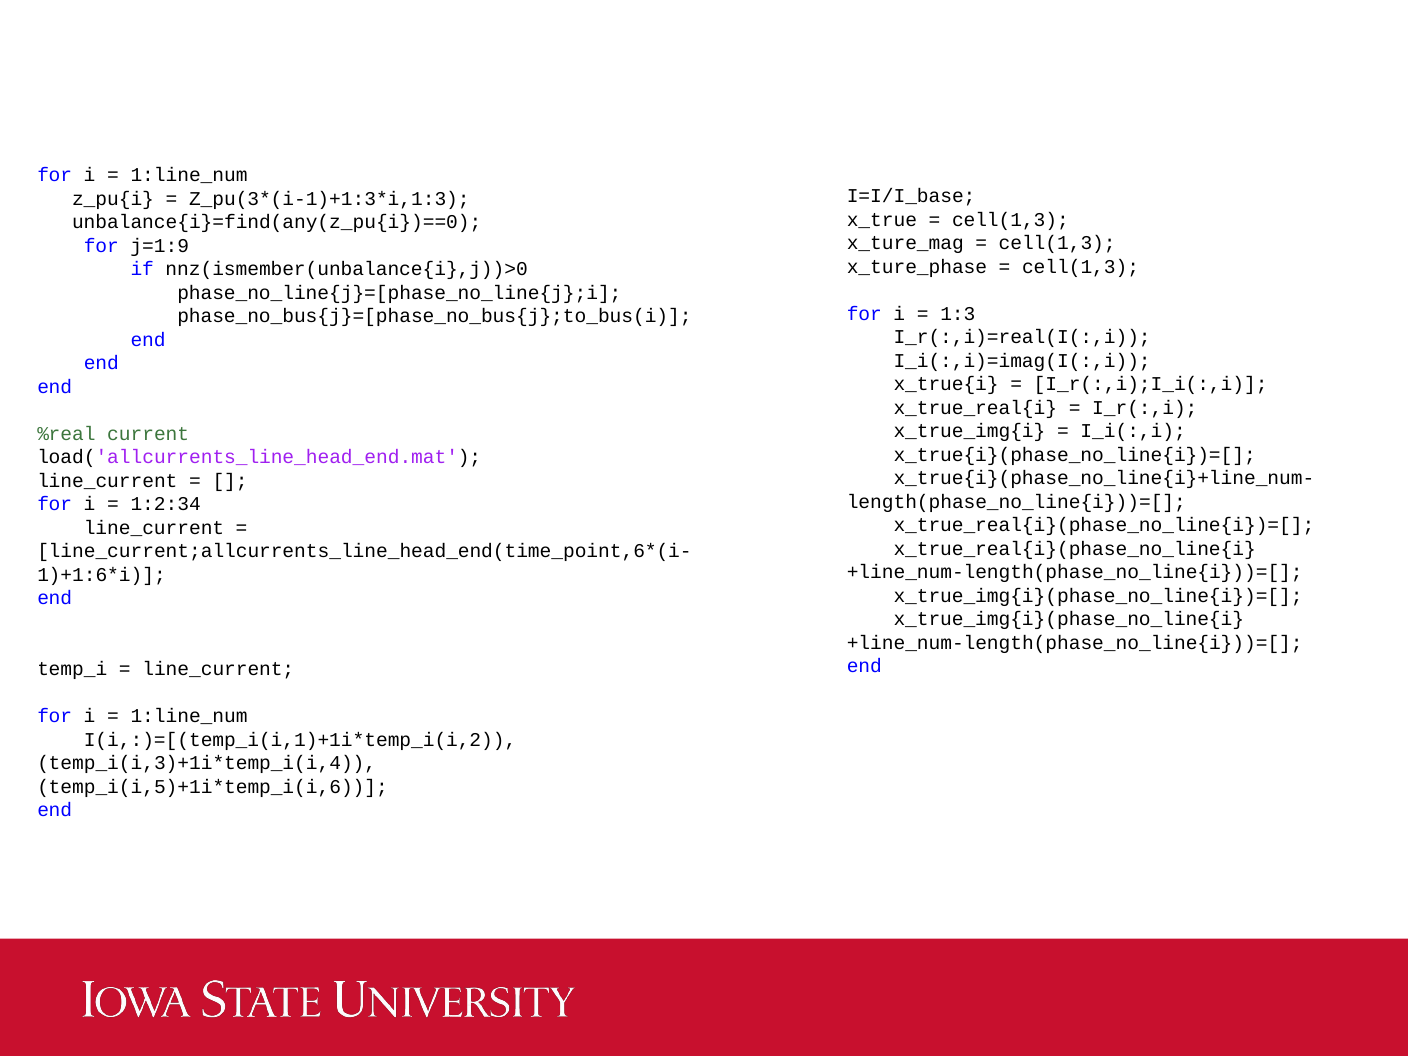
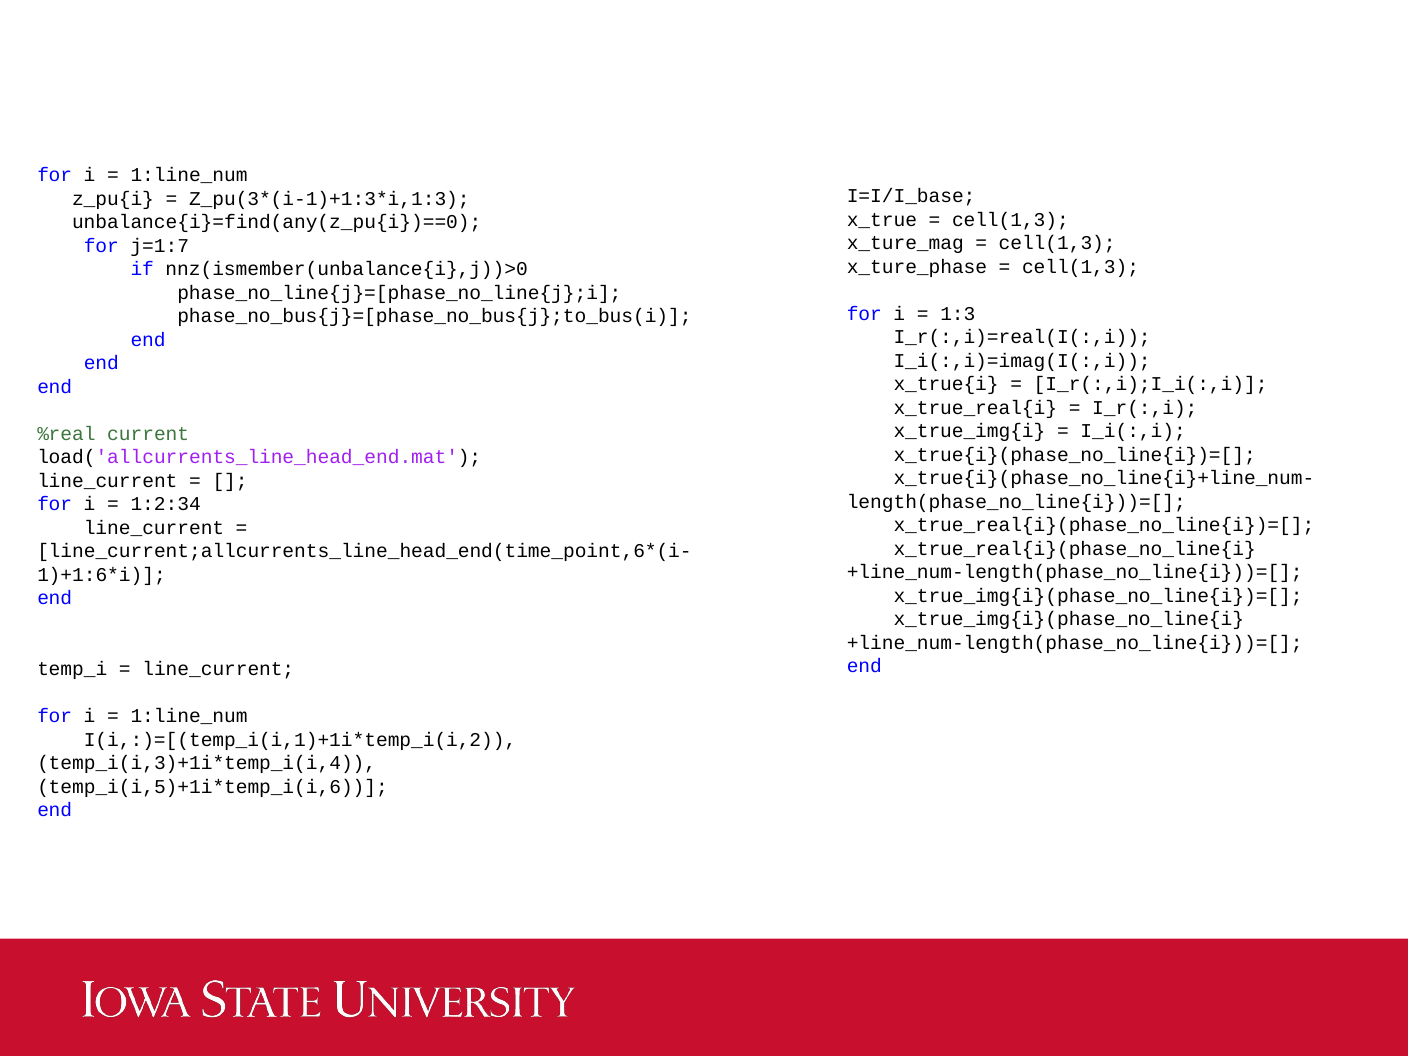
j=1:9: j=1:9 -> j=1:7 (160, 246)
